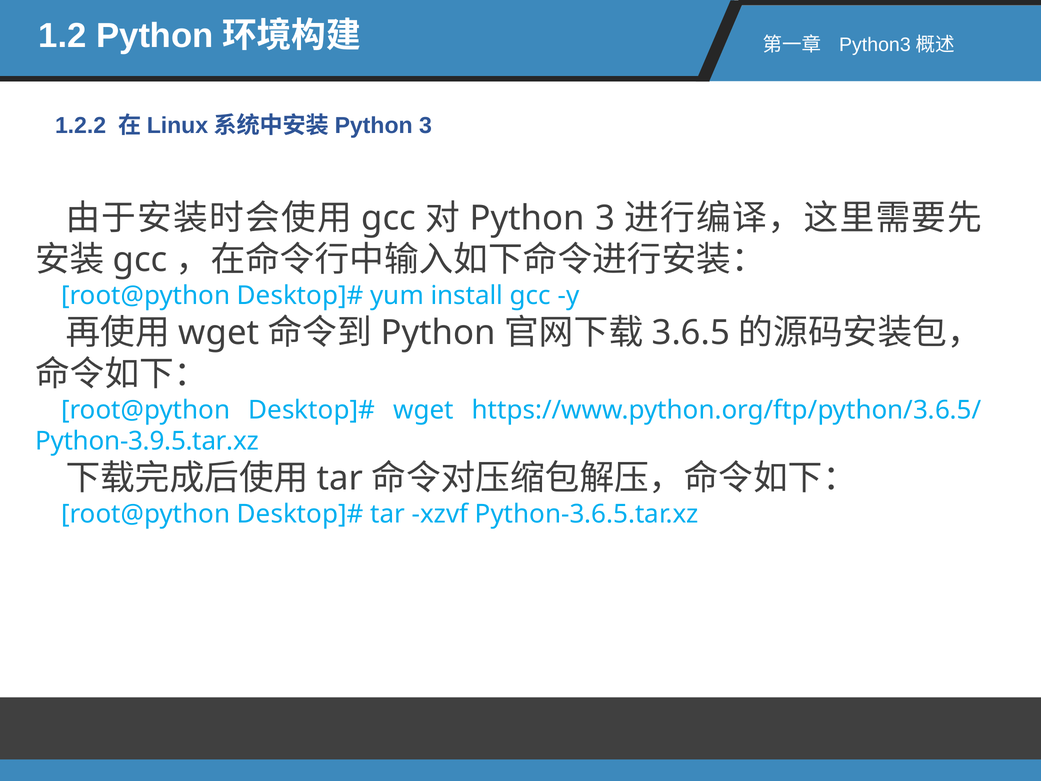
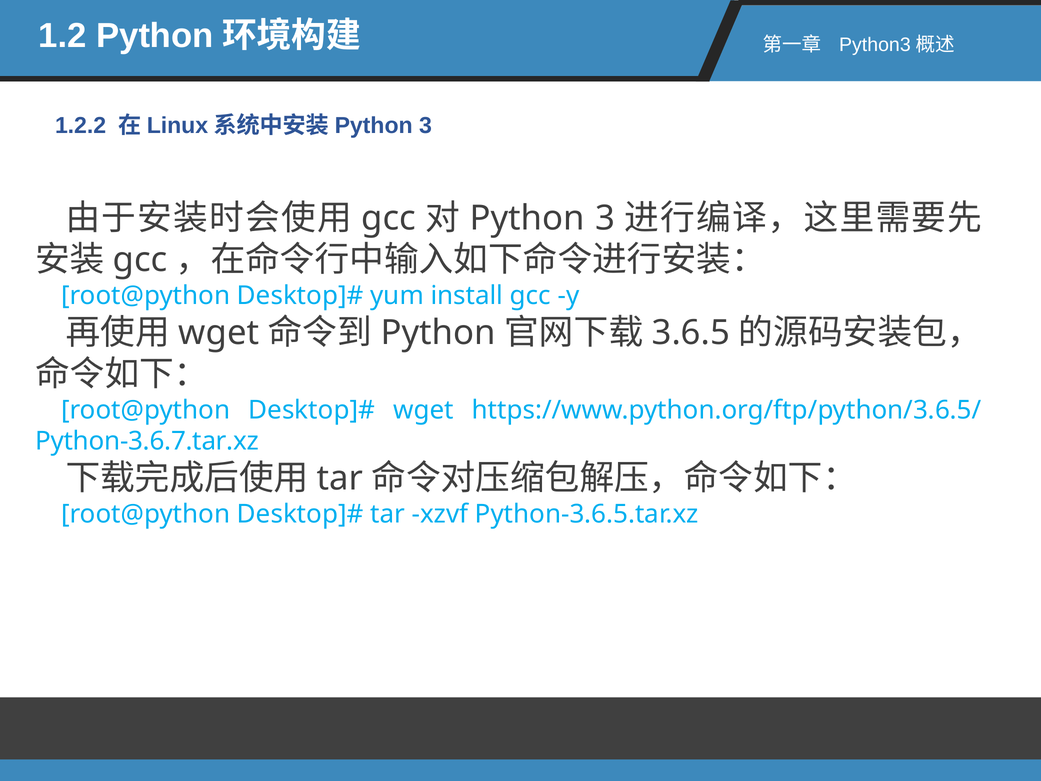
Python-3.9.5.tar.xz: Python-3.9.5.tar.xz -> Python-3.6.7.tar.xz (147, 441)
